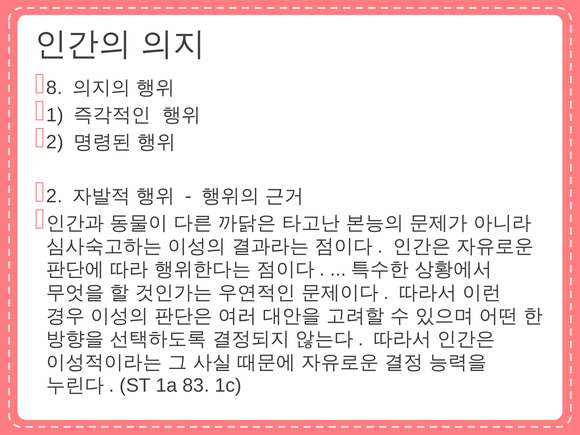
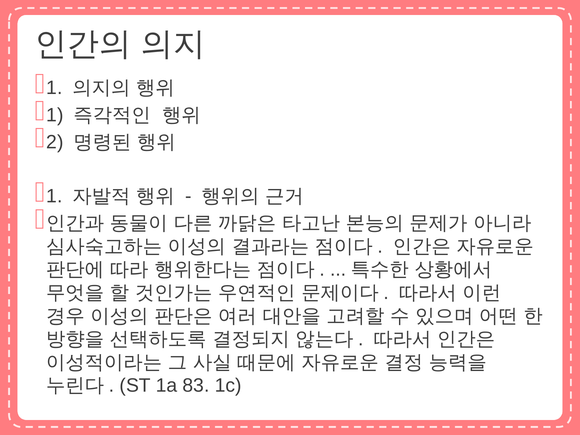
8: 8 -> 1 (54, 88)
2: 2 -> 1 (54, 196)
